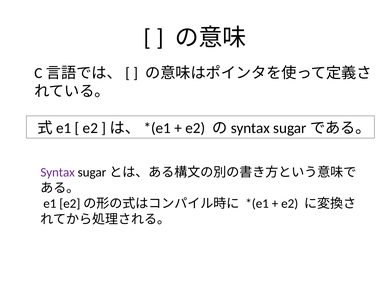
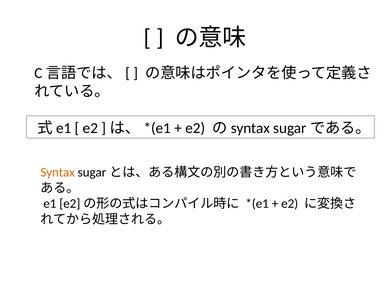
Syntax colour: purple -> orange (58, 172)
